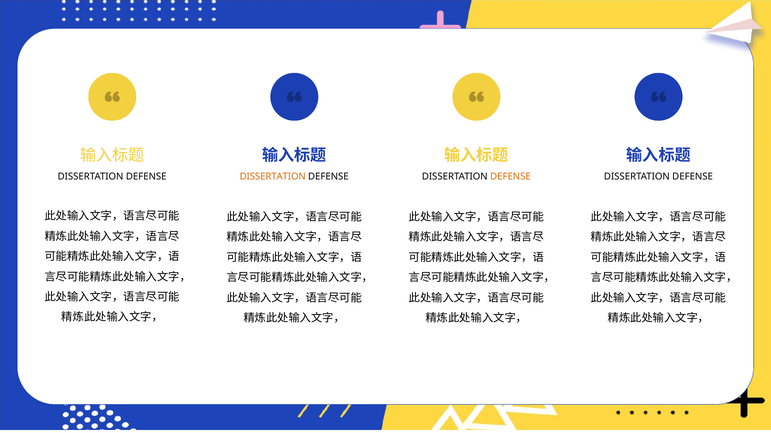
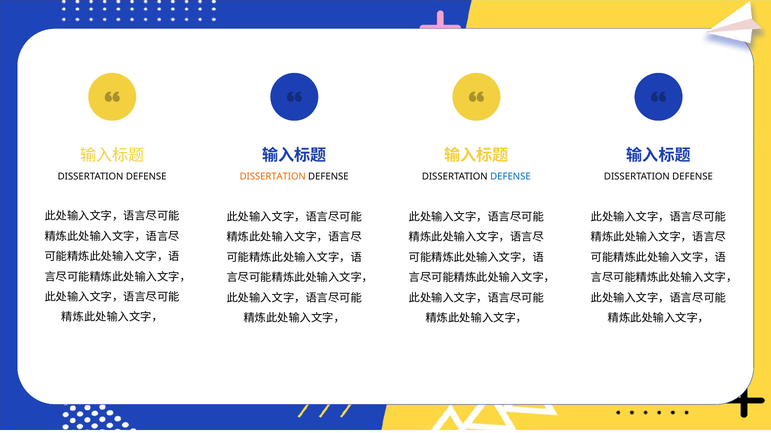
DEFENSE colour: orange -> blue (510, 177)
